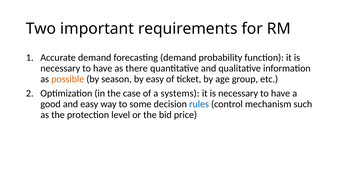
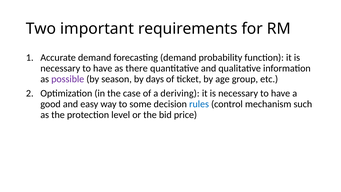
possible colour: orange -> purple (68, 79)
by easy: easy -> days (155, 79)
systems: systems -> deriving (180, 93)
